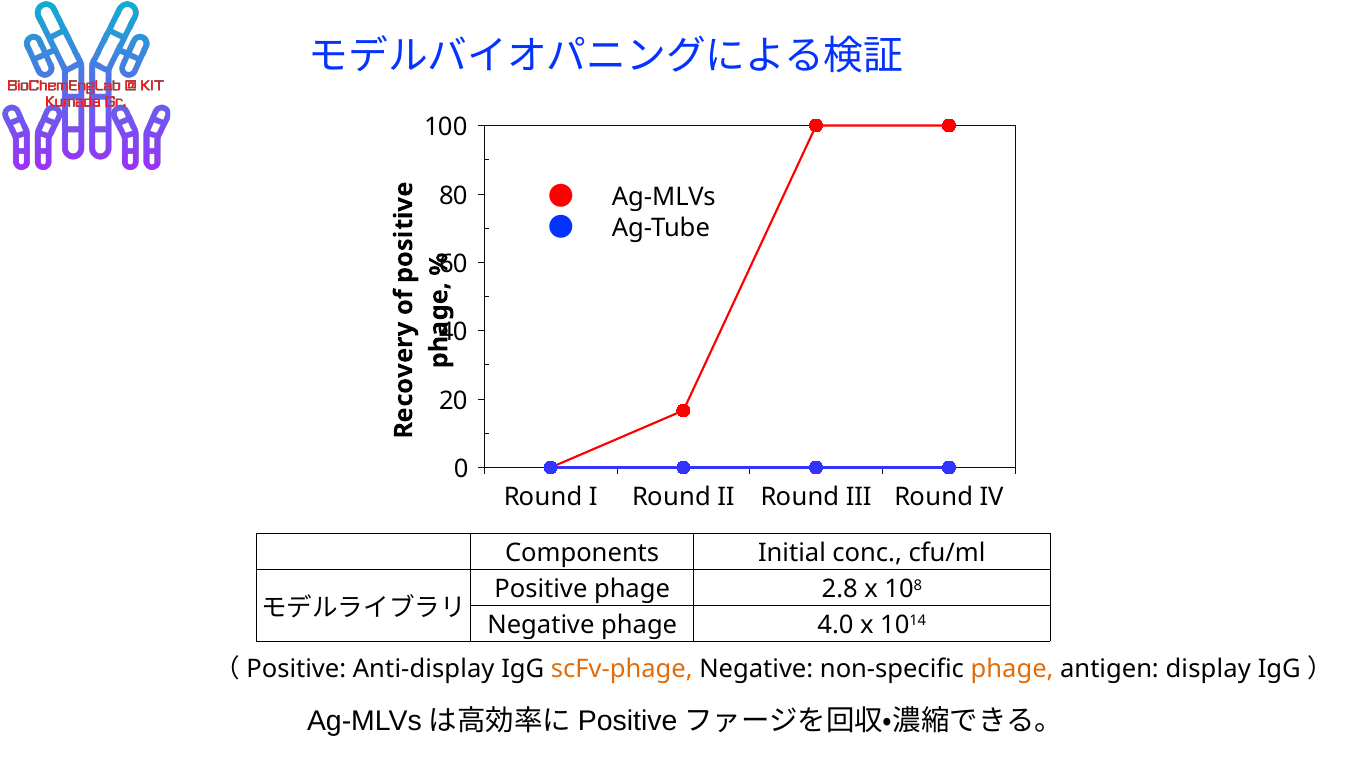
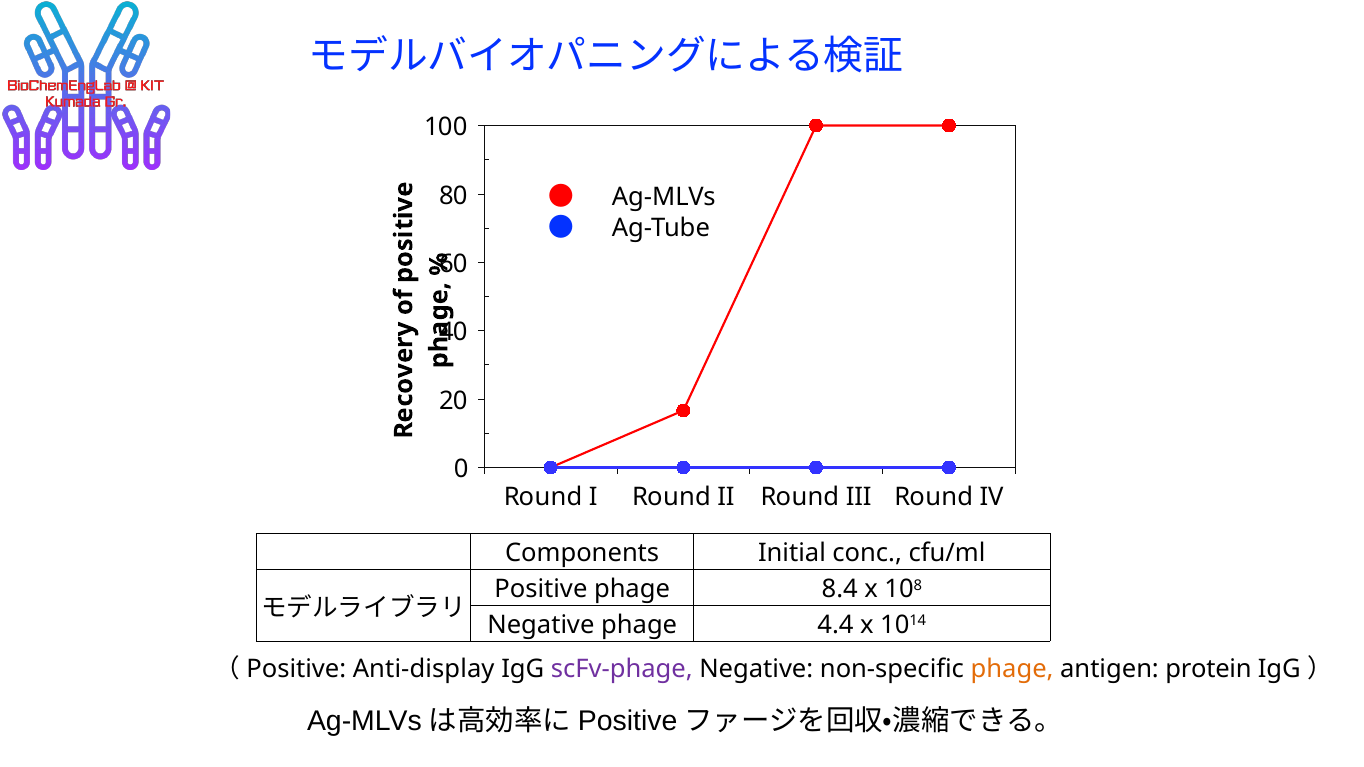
2.8: 2.8 -> 8.4 (840, 589)
4.0: 4.0 -> 4.4 (835, 625)
scFv-phage colour: orange -> purple (622, 669)
display: display -> protein (1208, 669)
